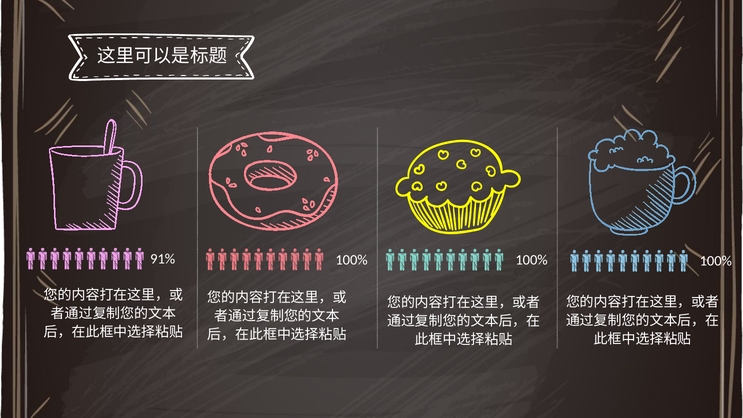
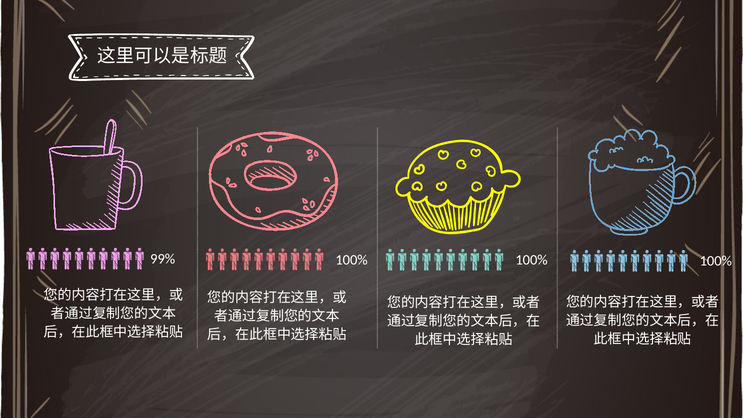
91%: 91% -> 99% (163, 259)
